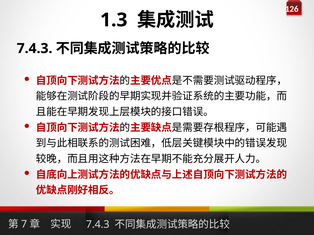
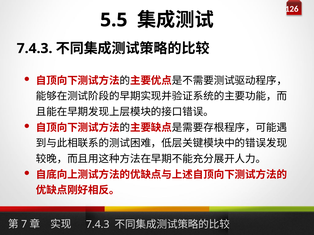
1.3: 1.3 -> 5.5 (114, 20)
